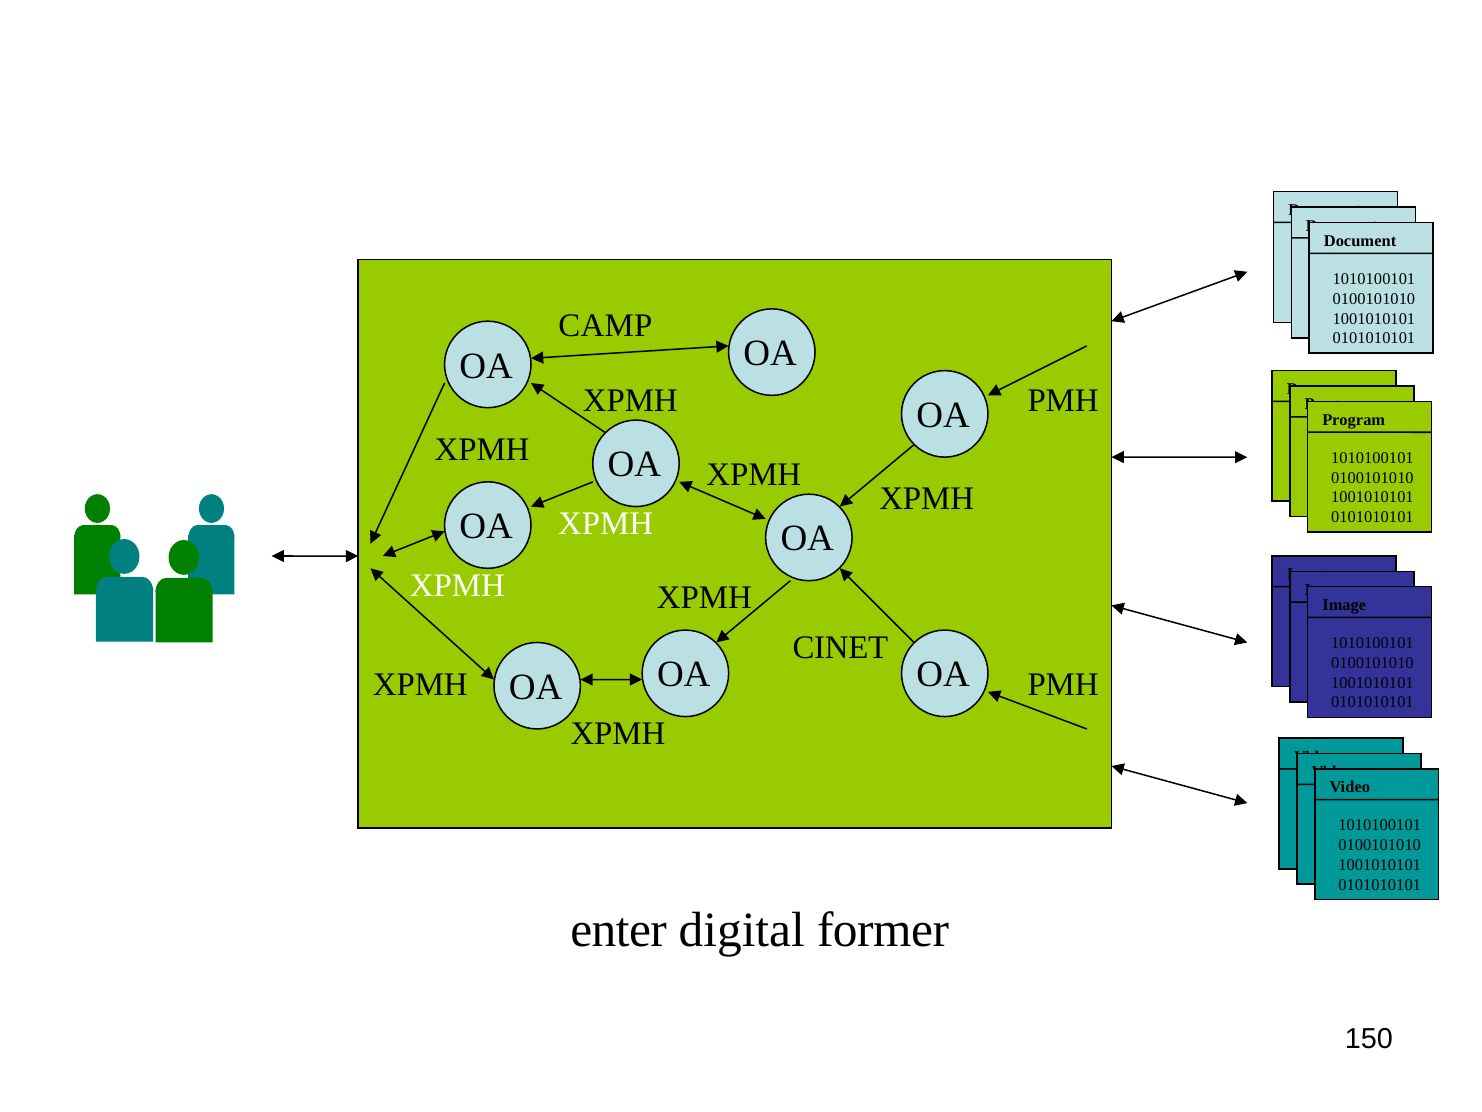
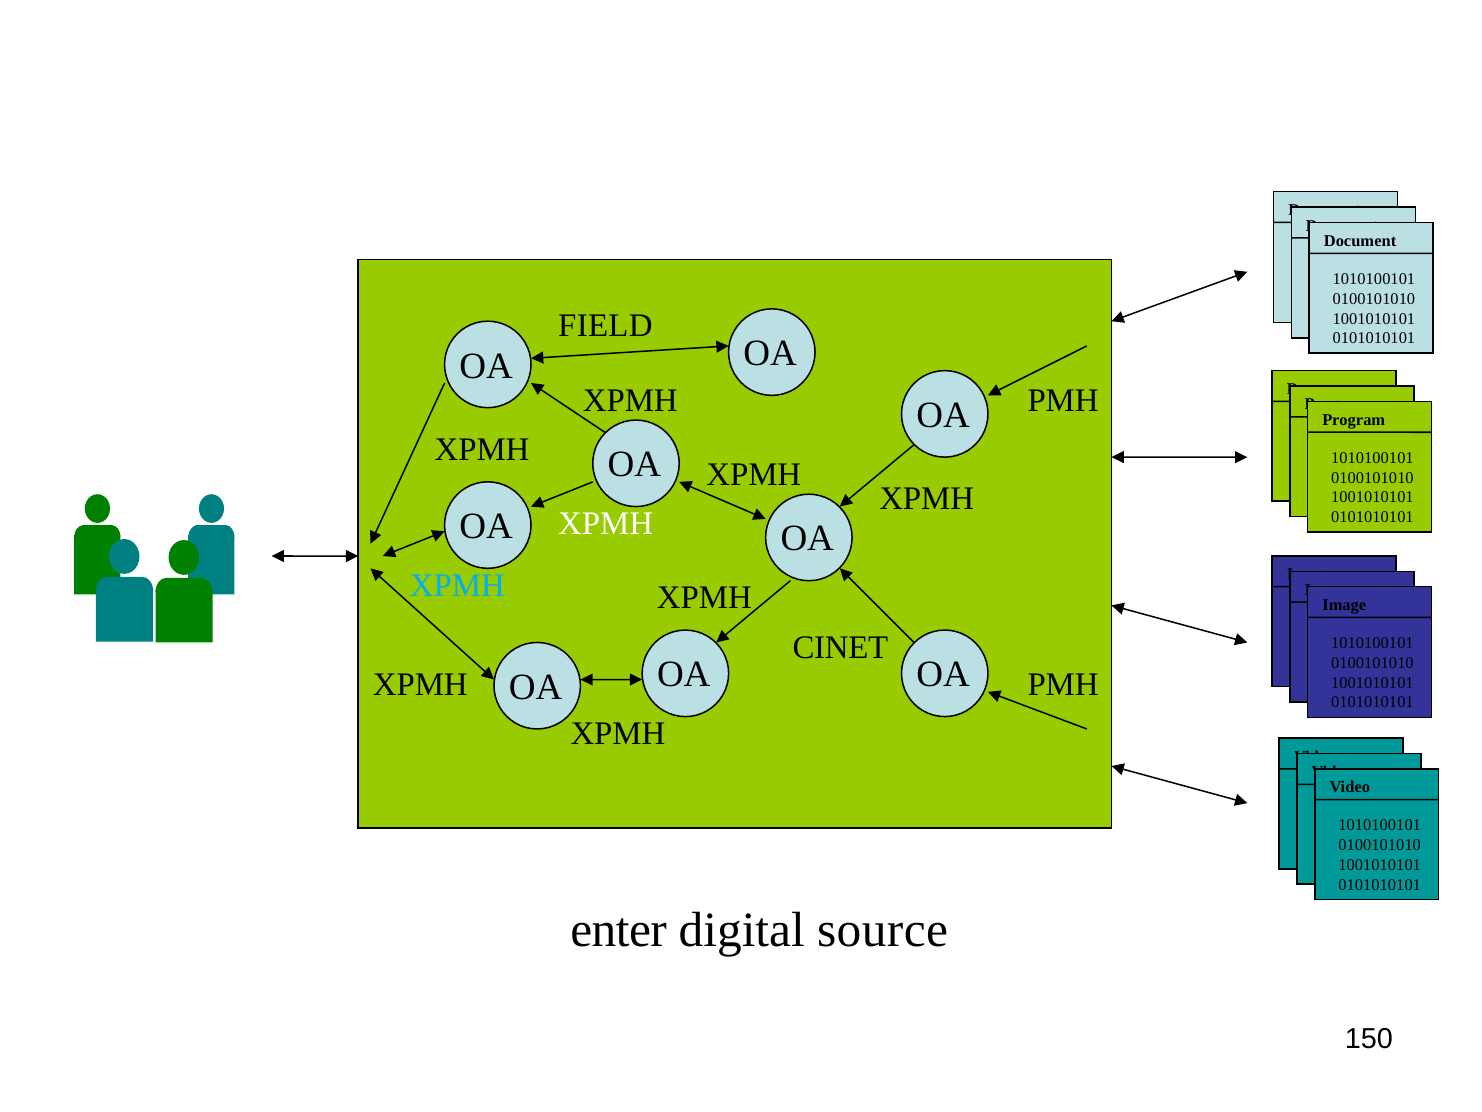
CAMP: CAMP -> FIELD (605, 326)
XPMH colour: white -> light blue (457, 585)
former: former -> source (883, 930)
